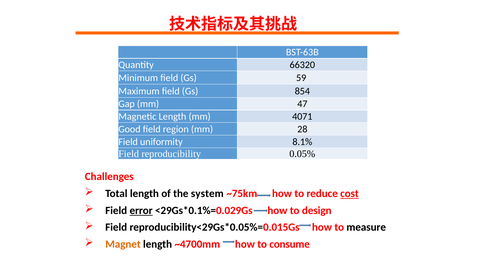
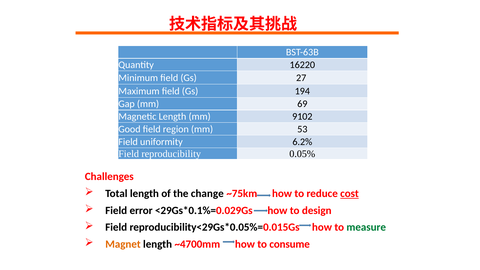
66320: 66320 -> 16220 (302, 65)
59: 59 -> 27 (301, 78)
854: 854 -> 194 (302, 91)
47: 47 -> 69 (302, 104)
4071: 4071 -> 9102 (302, 117)
28: 28 -> 53 (302, 129)
8.1%: 8.1% -> 6.2% (302, 142)
system: system -> change (207, 194)
error underline: present -> none (141, 210)
measure colour: black -> green (366, 227)
